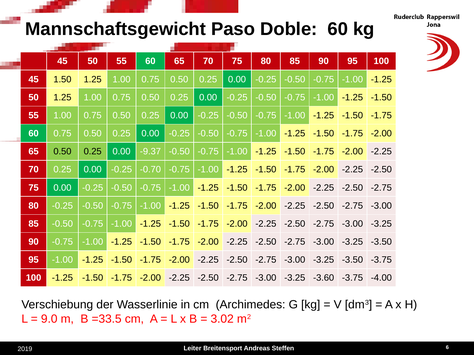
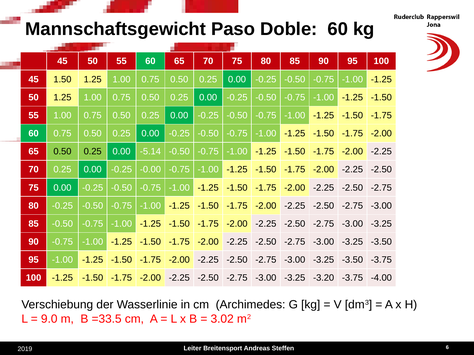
-9.37: -9.37 -> -5.14 (150, 152)
-0.70: -0.70 -> -0.00 (150, 170)
-3.60: -3.60 -> -3.20 (324, 278)
